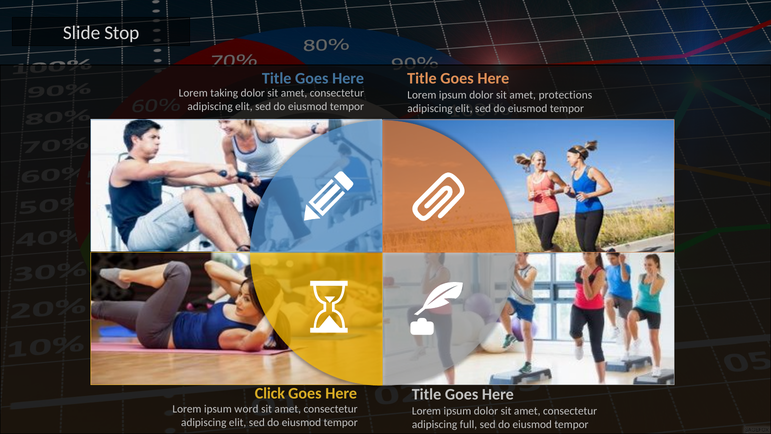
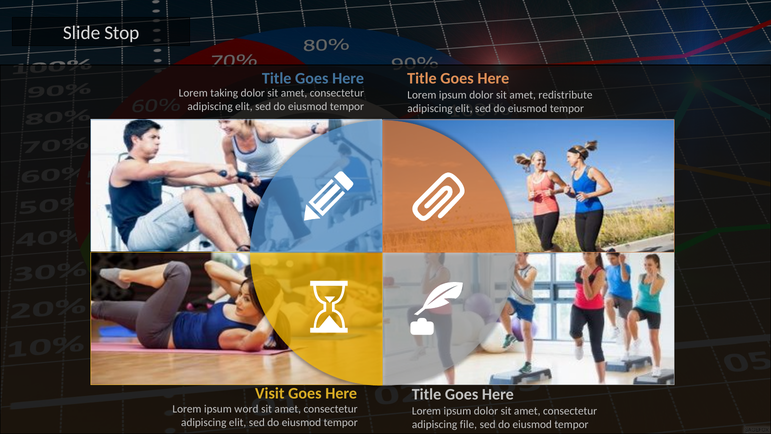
protections: protections -> redistribute (565, 95)
Click: Click -> Visit (270, 393)
full: full -> file (468, 424)
